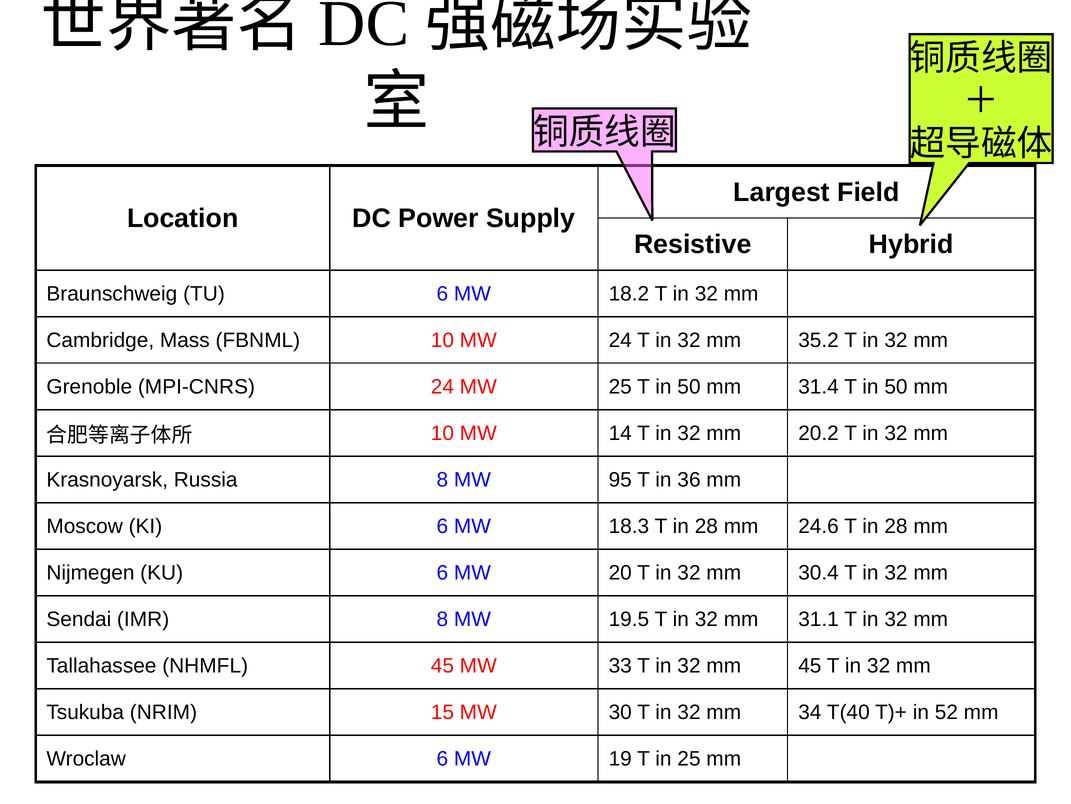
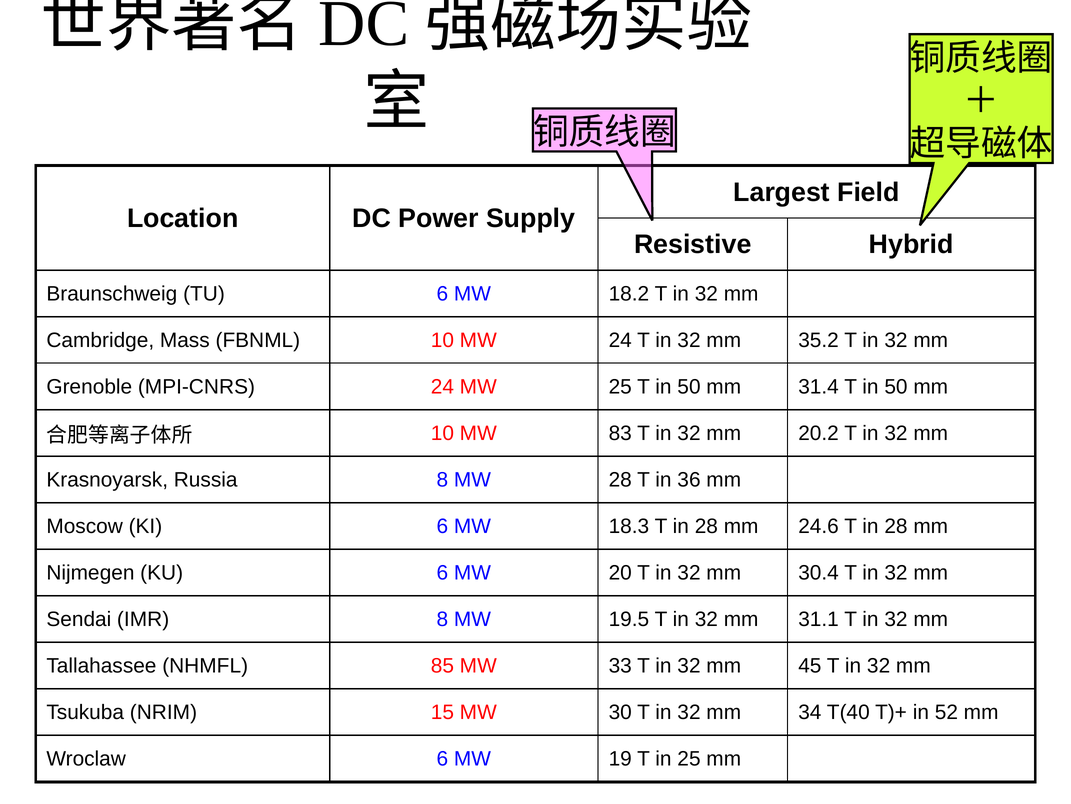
14: 14 -> 83 (620, 433)
MW 95: 95 -> 28 (620, 479)
NHMFL 45: 45 -> 85 (442, 665)
